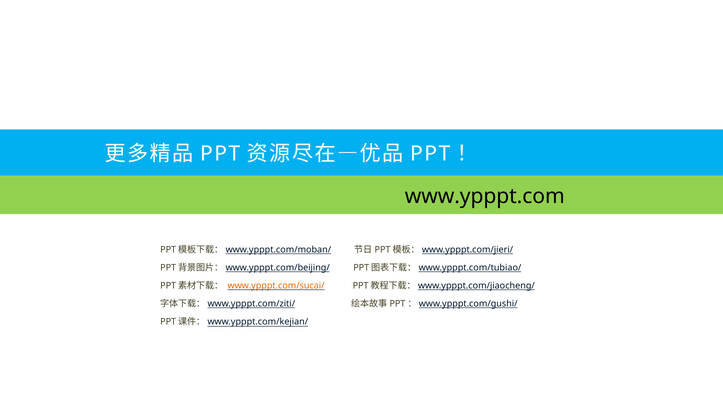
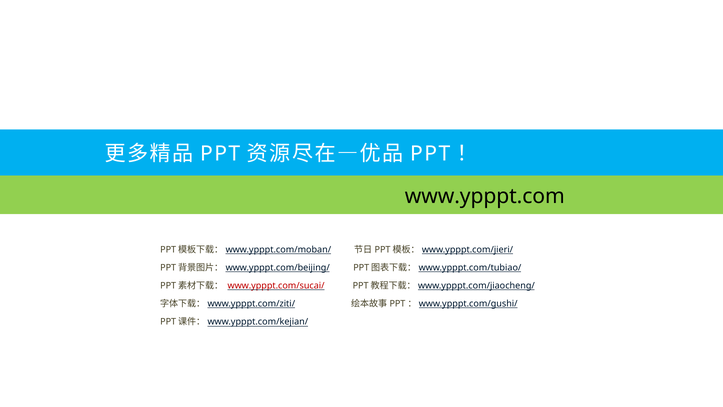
www.ypppt.com/sucai/ colour: orange -> red (276, 286)
